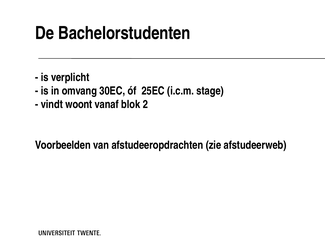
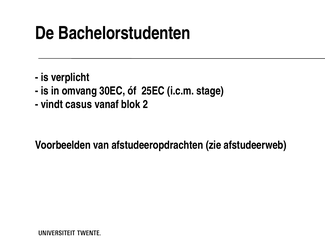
woont: woont -> casus (79, 104)
